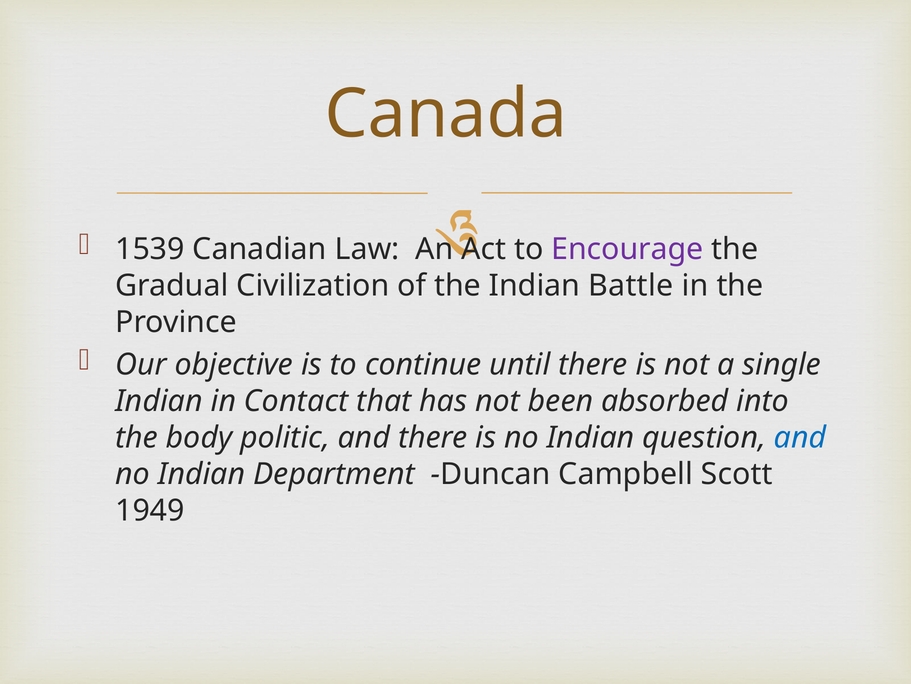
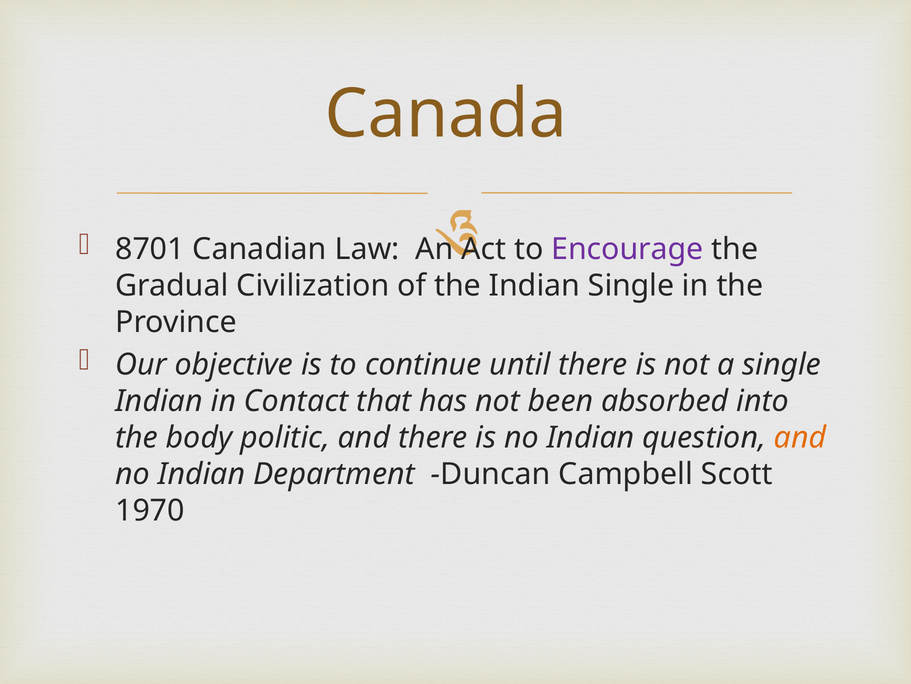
1539: 1539 -> 8701 (150, 249)
Indian Battle: Battle -> Single (631, 285)
and colour: blue -> orange (800, 437)
1949: 1949 -> 1970 (150, 510)
